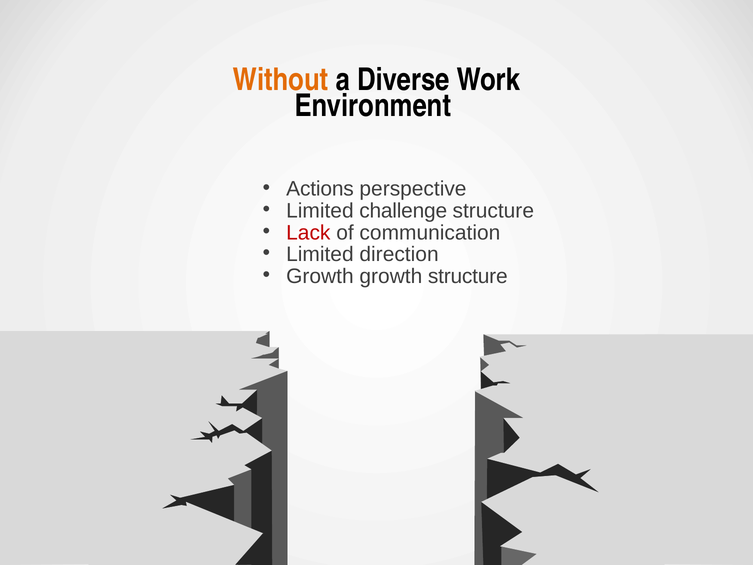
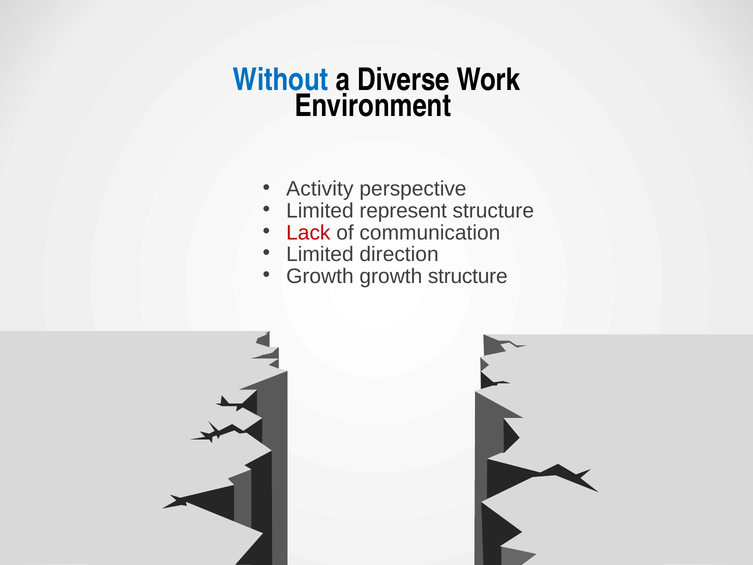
Without colour: orange -> blue (281, 80)
Actions: Actions -> Activity (320, 189)
challenge: challenge -> represent (403, 211)
